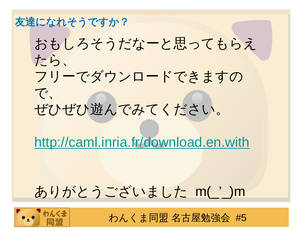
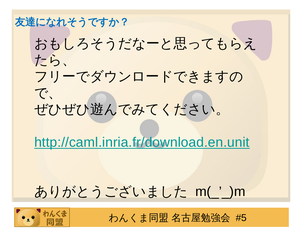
http://caml.inria.fr/download.en.with: http://caml.inria.fr/download.en.with -> http://caml.inria.fr/download.en.unit (142, 142)
